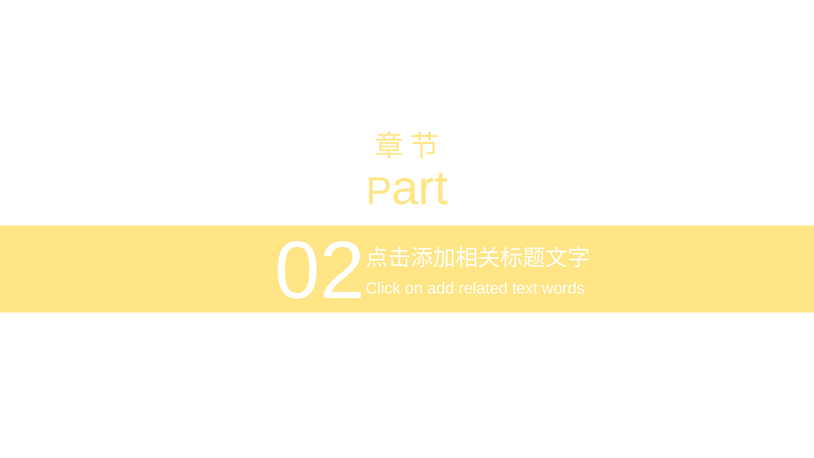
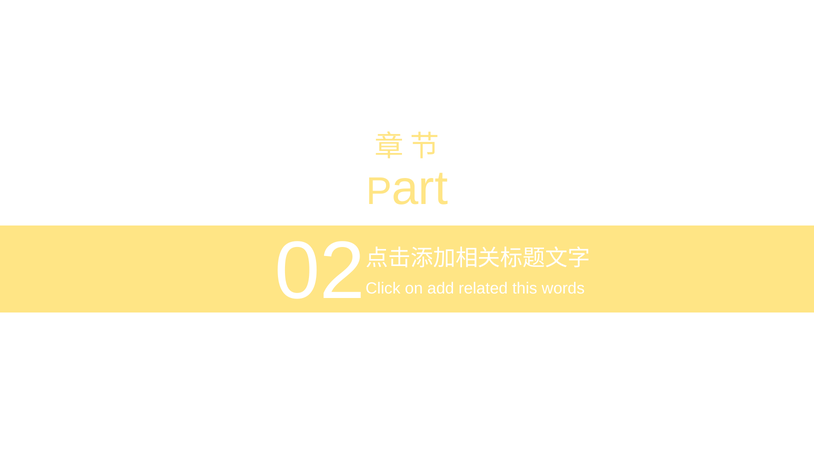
text: text -> this (525, 288)
